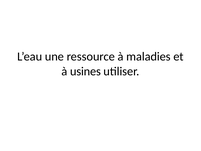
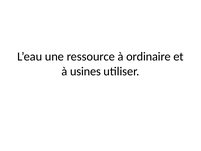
maladies: maladies -> ordinaire (148, 56)
